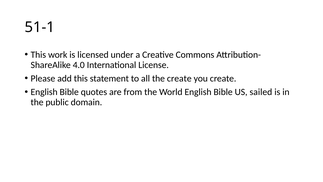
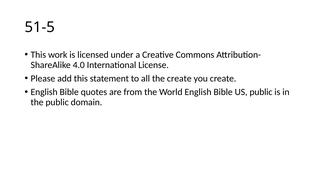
51-1: 51-1 -> 51-5 (40, 27)
US sailed: sailed -> public (261, 92)
